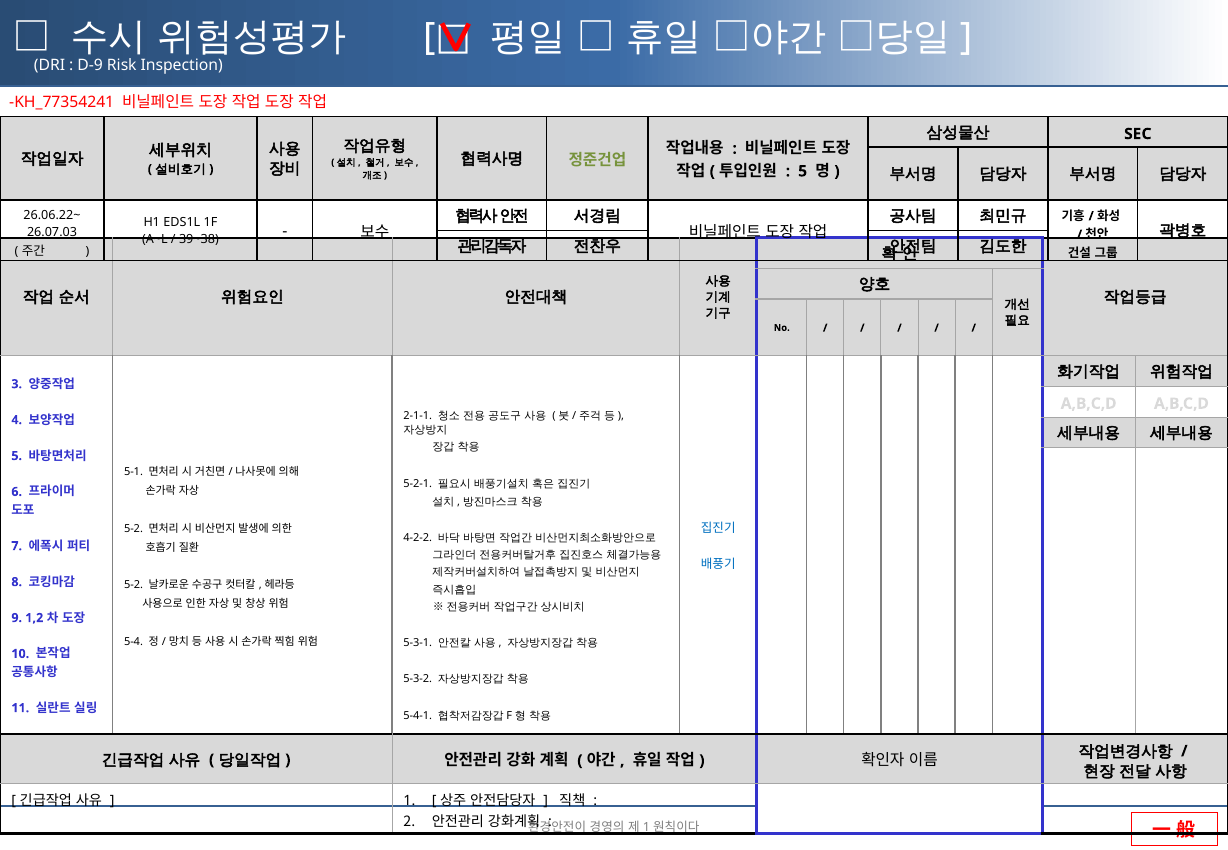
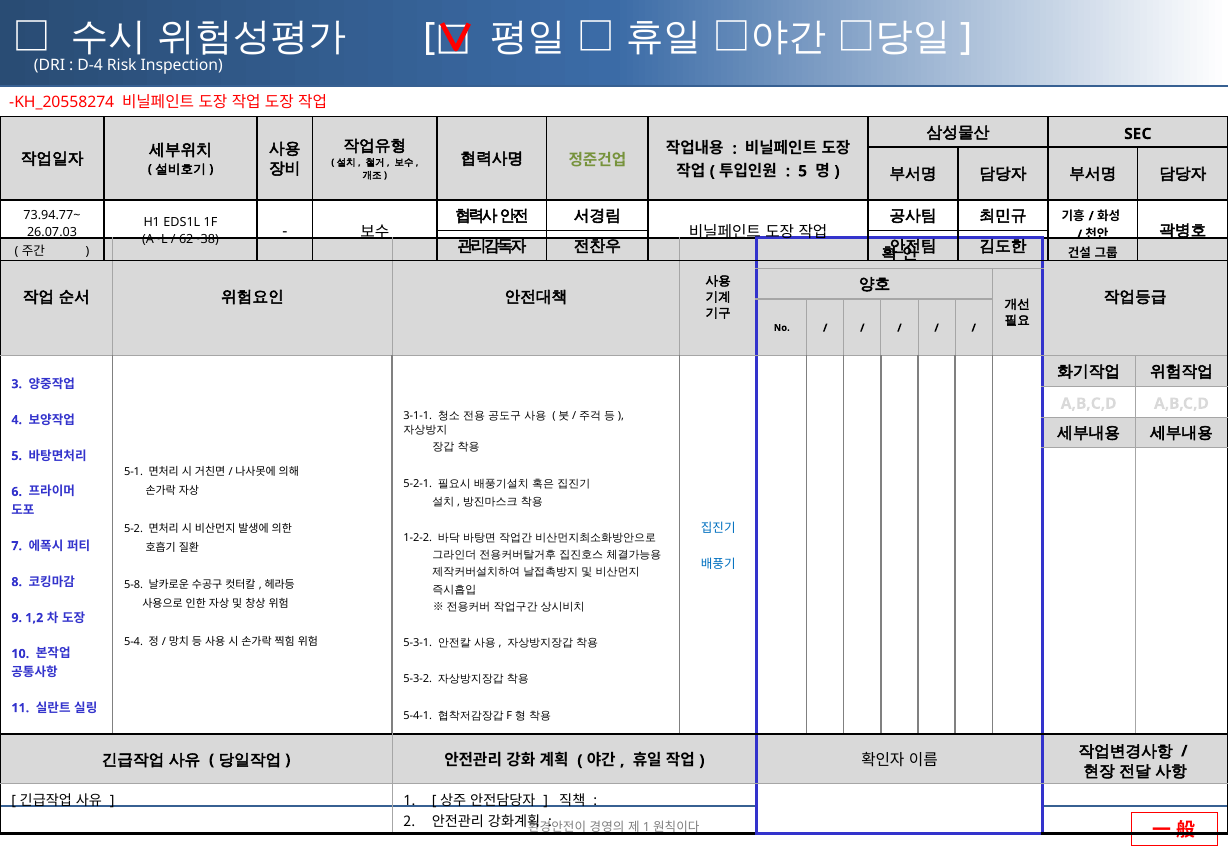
D-9: D-9 -> D-4 (90, 65)
KH_77354241: KH_77354241 -> KH_20558274 (62, 102)
26.06.22~: 26.06.22~ -> 73.94.77~ (52, 215)
39~38: 39~38 -> 62~38 (199, 240)
2-1-1: 2-1-1 -> 3-1-1 (418, 416)
4-2-2: 4-2-2 -> 1-2-2 (418, 538)
5-2: 5-2 -> 5-8 (134, 585)
